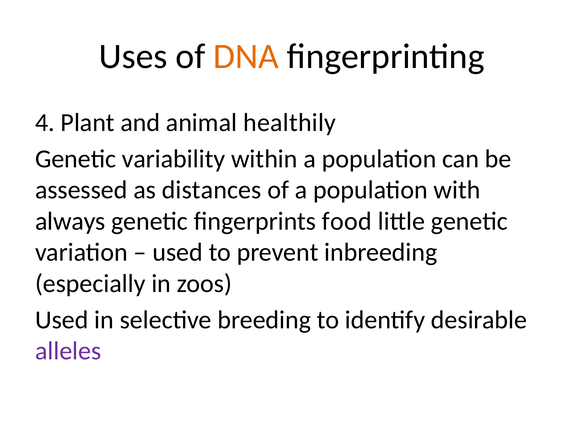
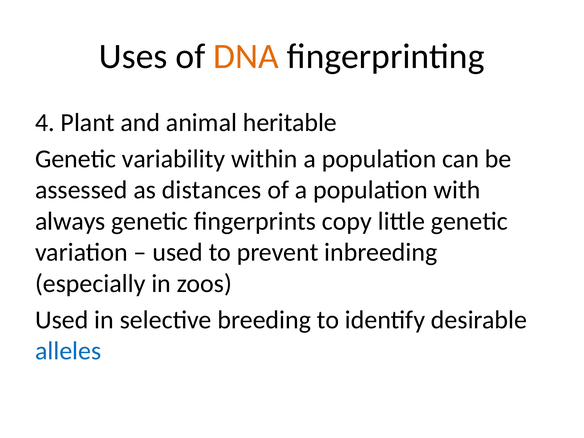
healthily: healthily -> heritable (290, 123)
food: food -> copy (347, 221)
alleles colour: purple -> blue (68, 351)
